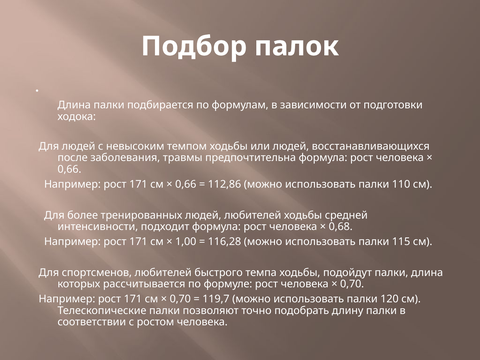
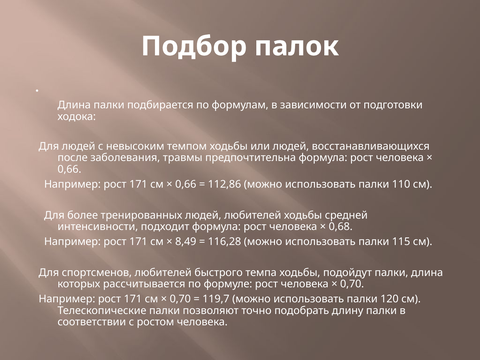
1,00: 1,00 -> 8,49 (186, 242)
